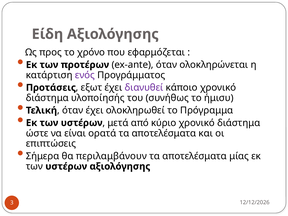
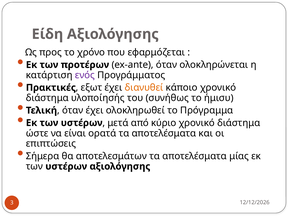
Προτάσεις: Προτάσεις -> Πρακτικές (51, 88)
διανυθεί colour: purple -> orange (144, 88)
περιλαμβάνουν: περιλαμβάνουν -> αποτελεσμάτων (111, 156)
